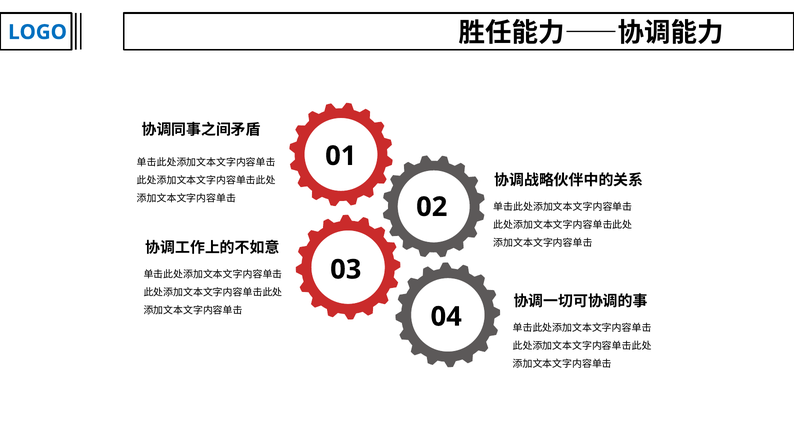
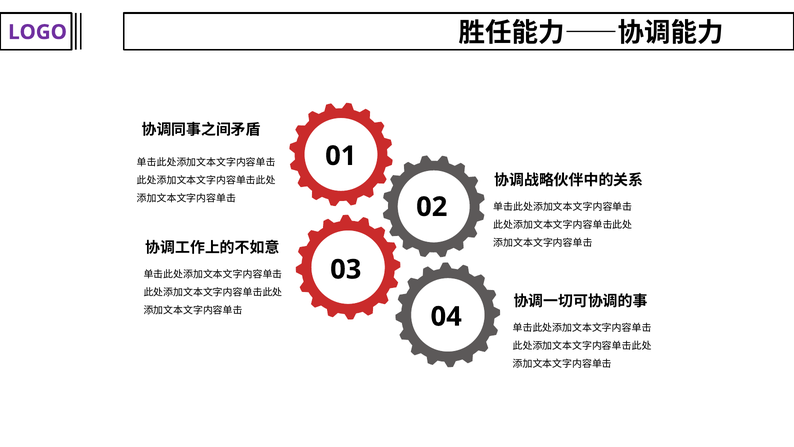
LOGO colour: blue -> purple (38, 32)
